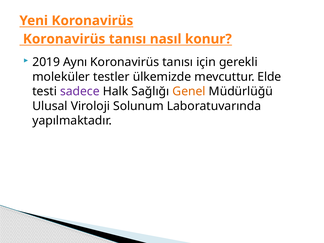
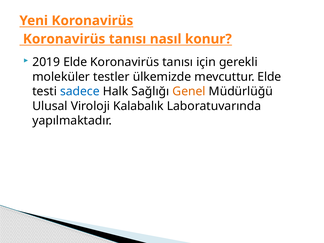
2019 Aynı: Aynı -> Elde (75, 62)
sadece colour: purple -> blue (80, 91)
Solunum: Solunum -> Kalabalık (138, 106)
